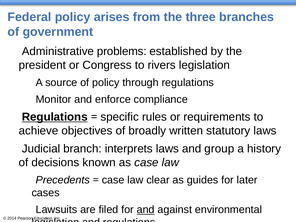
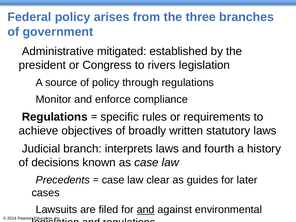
problems: problems -> mitigated (122, 51)
Regulations underline: present -> none (55, 117)
group: group -> fourth (219, 149)
